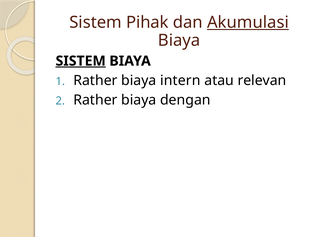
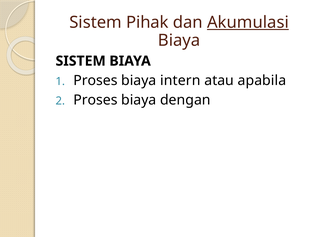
SISTEM underline: present -> none (81, 61)
Rather: Rather -> Proses (95, 80)
relevan: relevan -> apabila (262, 80)
Rather: Rather -> Proses (95, 100)
